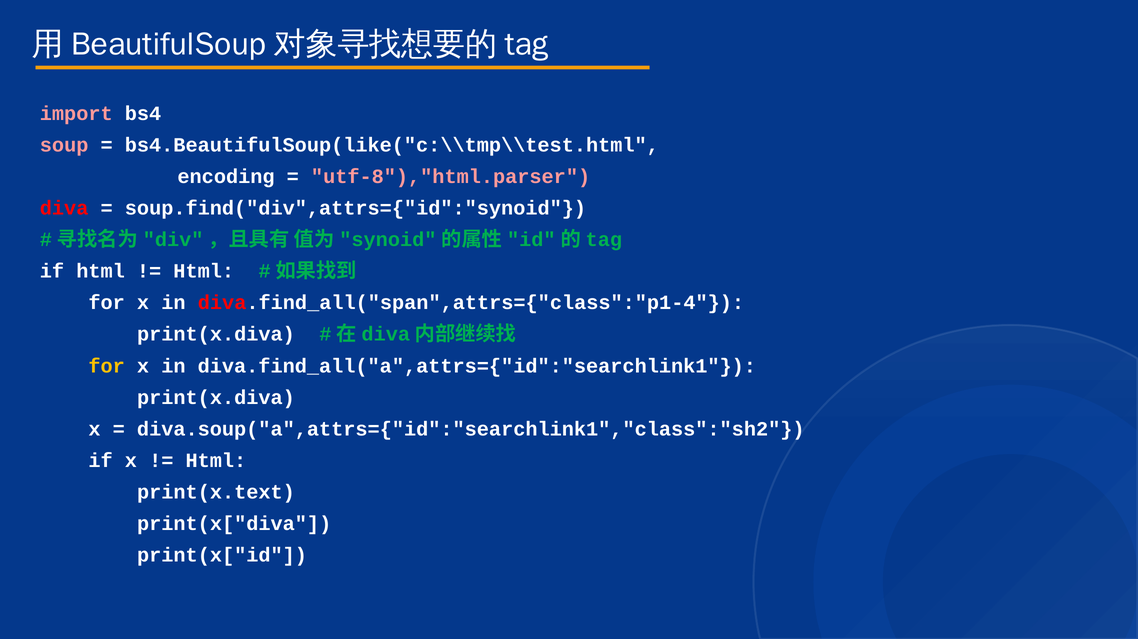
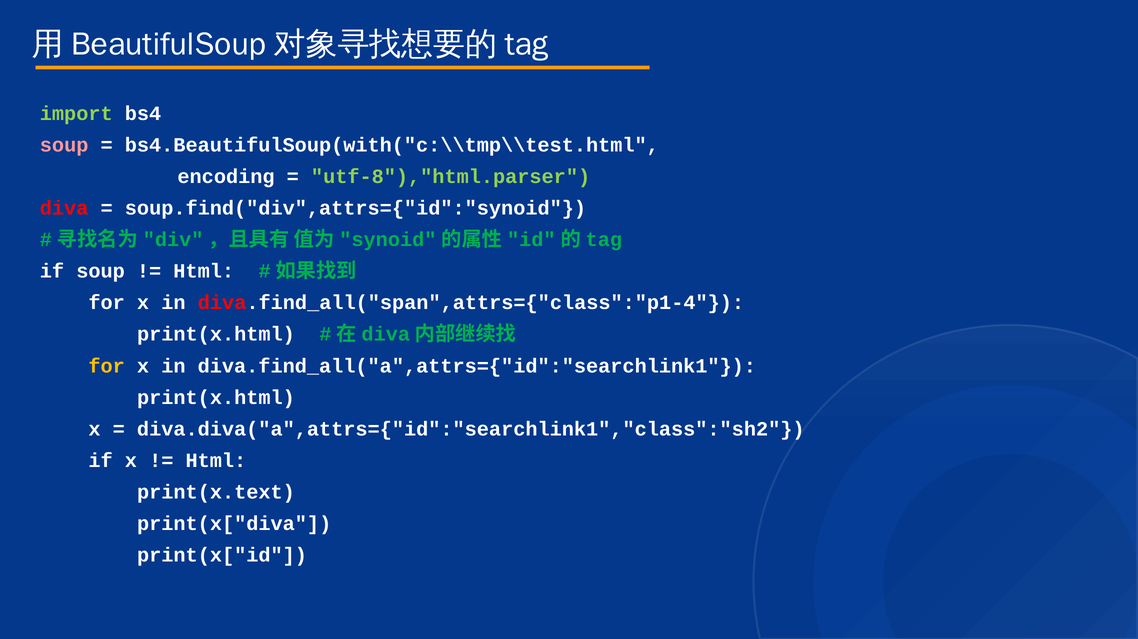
import colour: pink -> light green (76, 114)
bs4.BeautifulSoup(like("c:\\tmp\\test.html: bs4.BeautifulSoup(like("c:\\tmp\\test.html -> bs4.BeautifulSoup(with("c:\\tmp\\test.html (392, 145)
utf-8"),"html.parser colour: pink -> light green (451, 177)
if html: html -> soup (101, 271)
print(x.diva: print(x.diva -> print(x.html (216, 335)
print(x.diva: print(x.diva -> print(x.html (216, 398)
diva.soup("a",attrs={"id":"searchlink1","class":"sh2: diva.soup("a",attrs={"id":"searchlink1","class":"sh2 -> diva.diva("a",attrs={"id":"searchlink1","class":"sh2 (471, 429)
